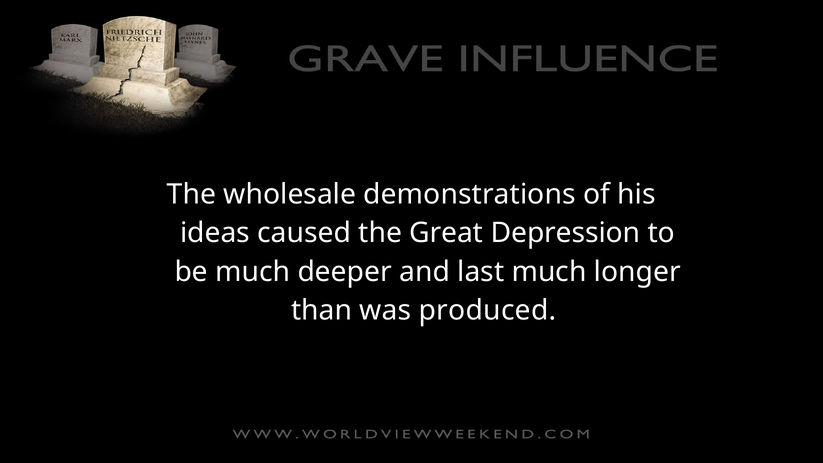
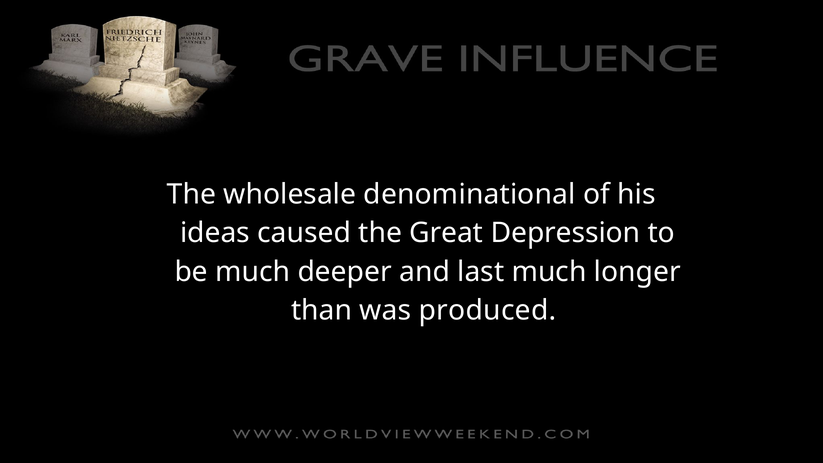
demonstrations: demonstrations -> denominational (470, 195)
